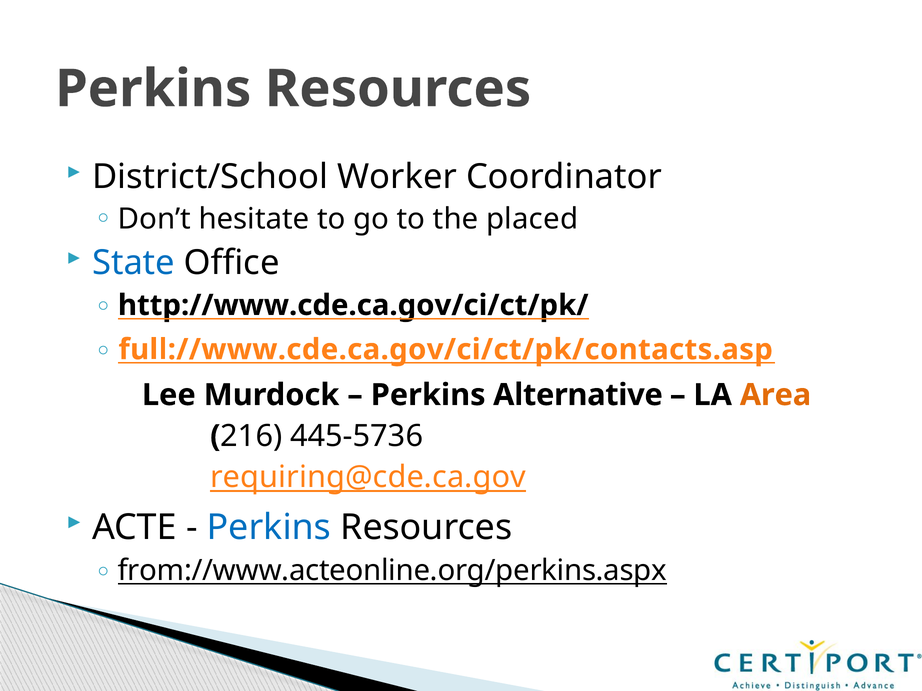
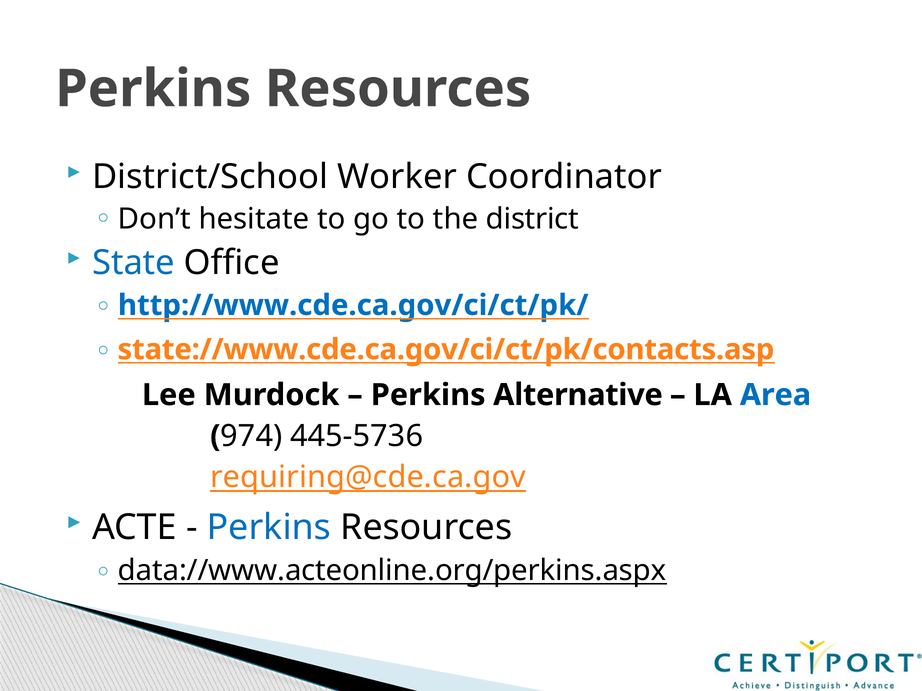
placed: placed -> district (532, 219)
http://www.cde.ca.gov/ci/ct/pk/ colour: black -> blue (353, 306)
full://www.cde.ca.gov/ci/ct/pk/contacts.asp: full://www.cde.ca.gov/ci/ct/pk/contacts.asp -> state://www.cde.ca.gov/ci/ct/pk/contacts.asp (446, 350)
Area colour: orange -> blue (776, 395)
216: 216 -> 974 (251, 436)
from://www.acteonline.org/perkins.aspx: from://www.acteonline.org/perkins.aspx -> data://www.acteonline.org/perkins.aspx (392, 571)
